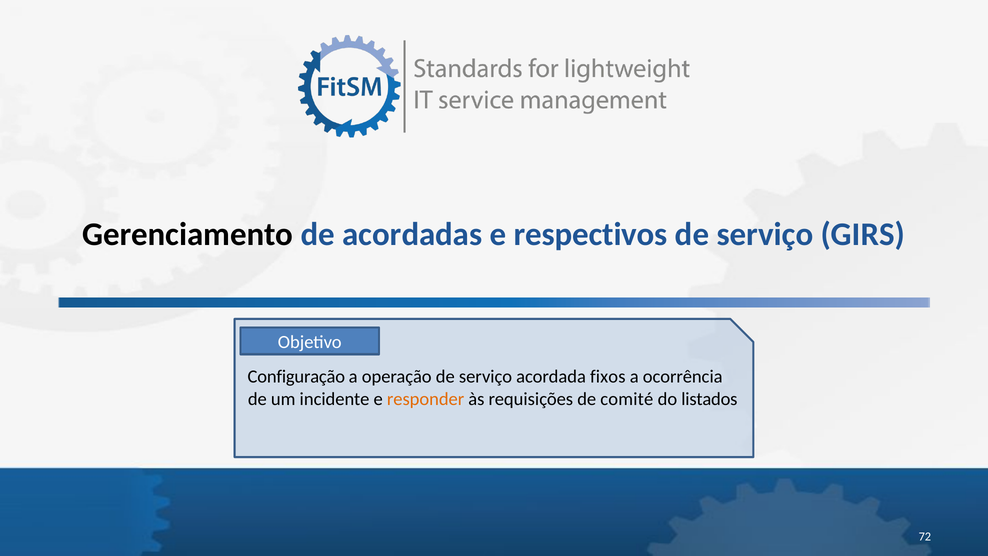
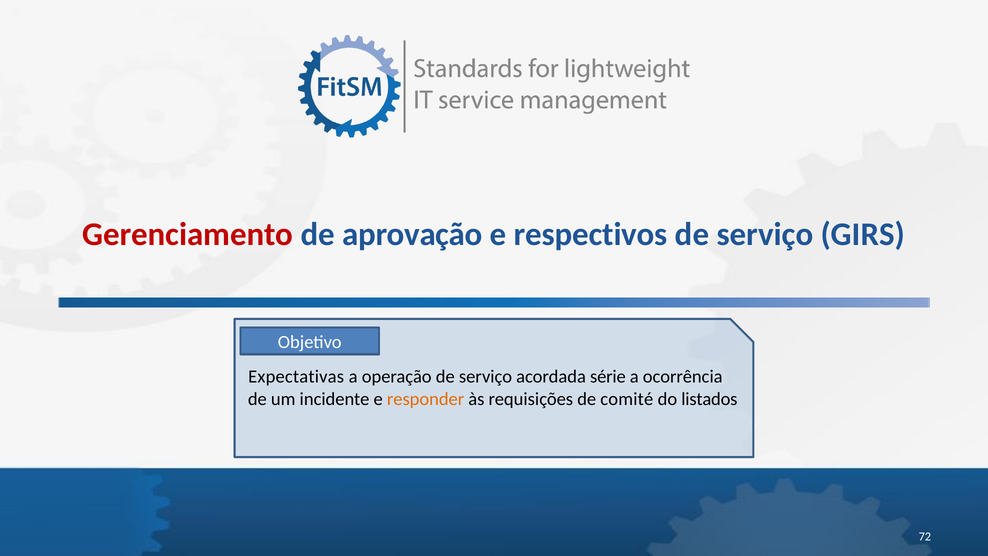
Gerenciamento colour: black -> red (188, 234)
acordadas: acordadas -> aprovação (412, 234)
Configuração: Configuração -> Expectativas (296, 377)
fixos: fixos -> série (608, 377)
